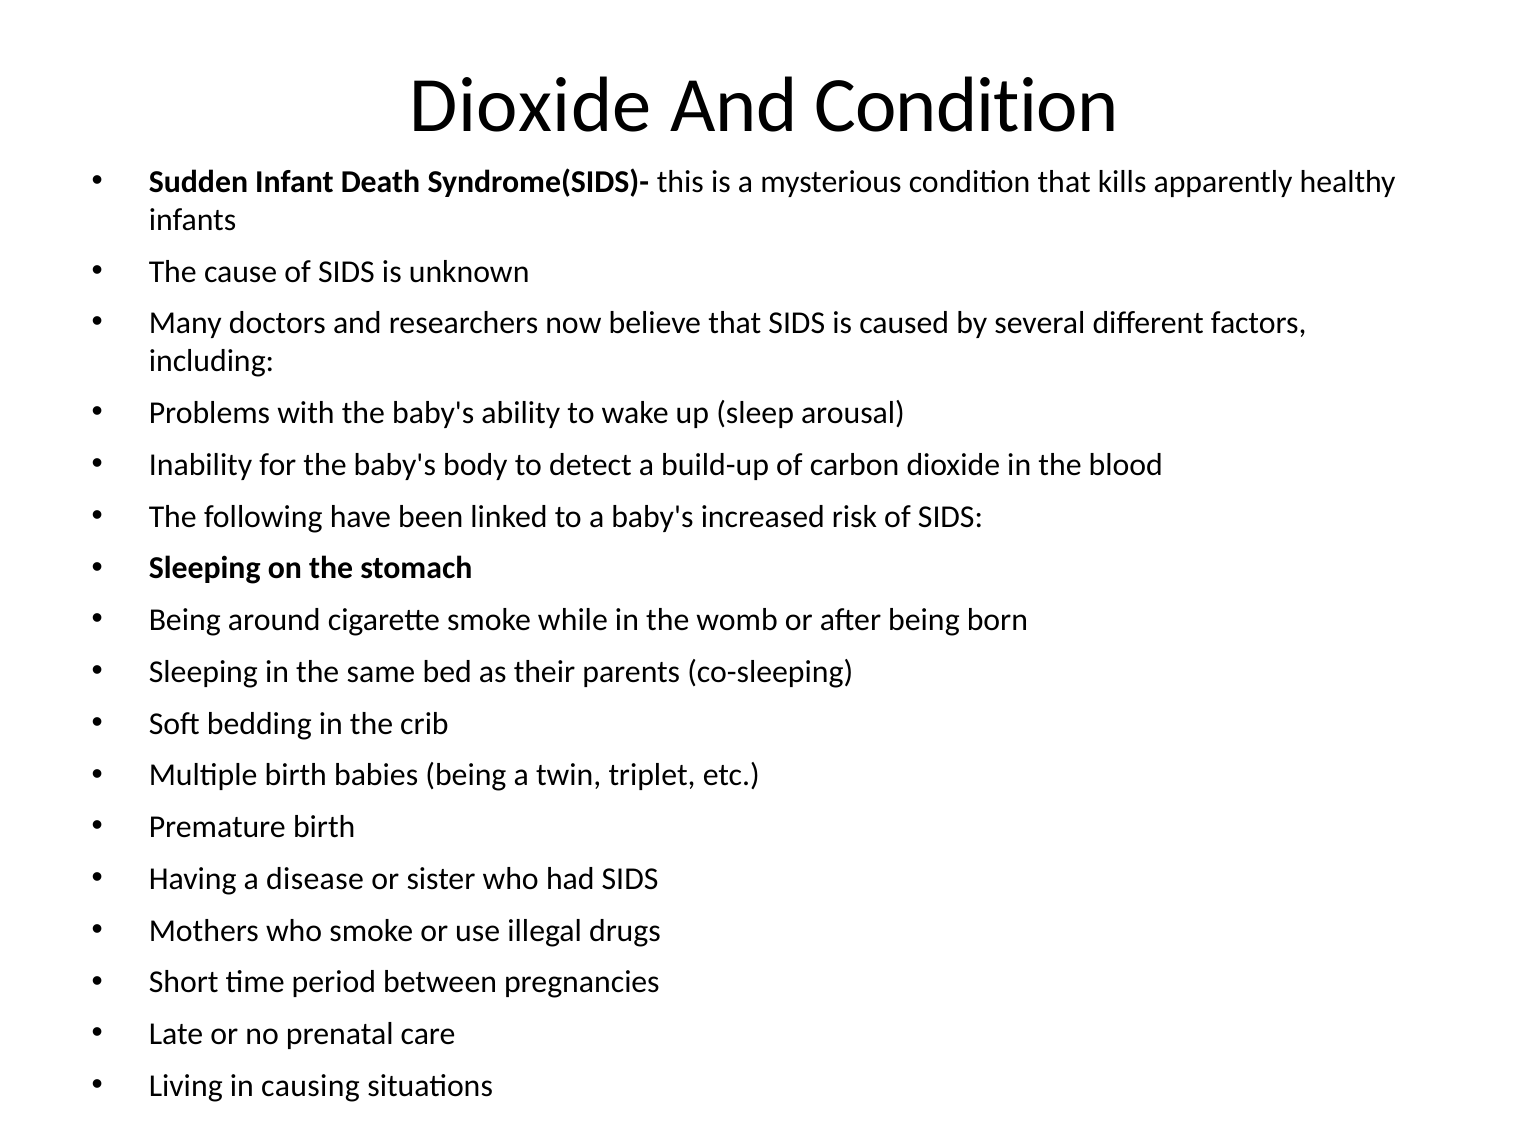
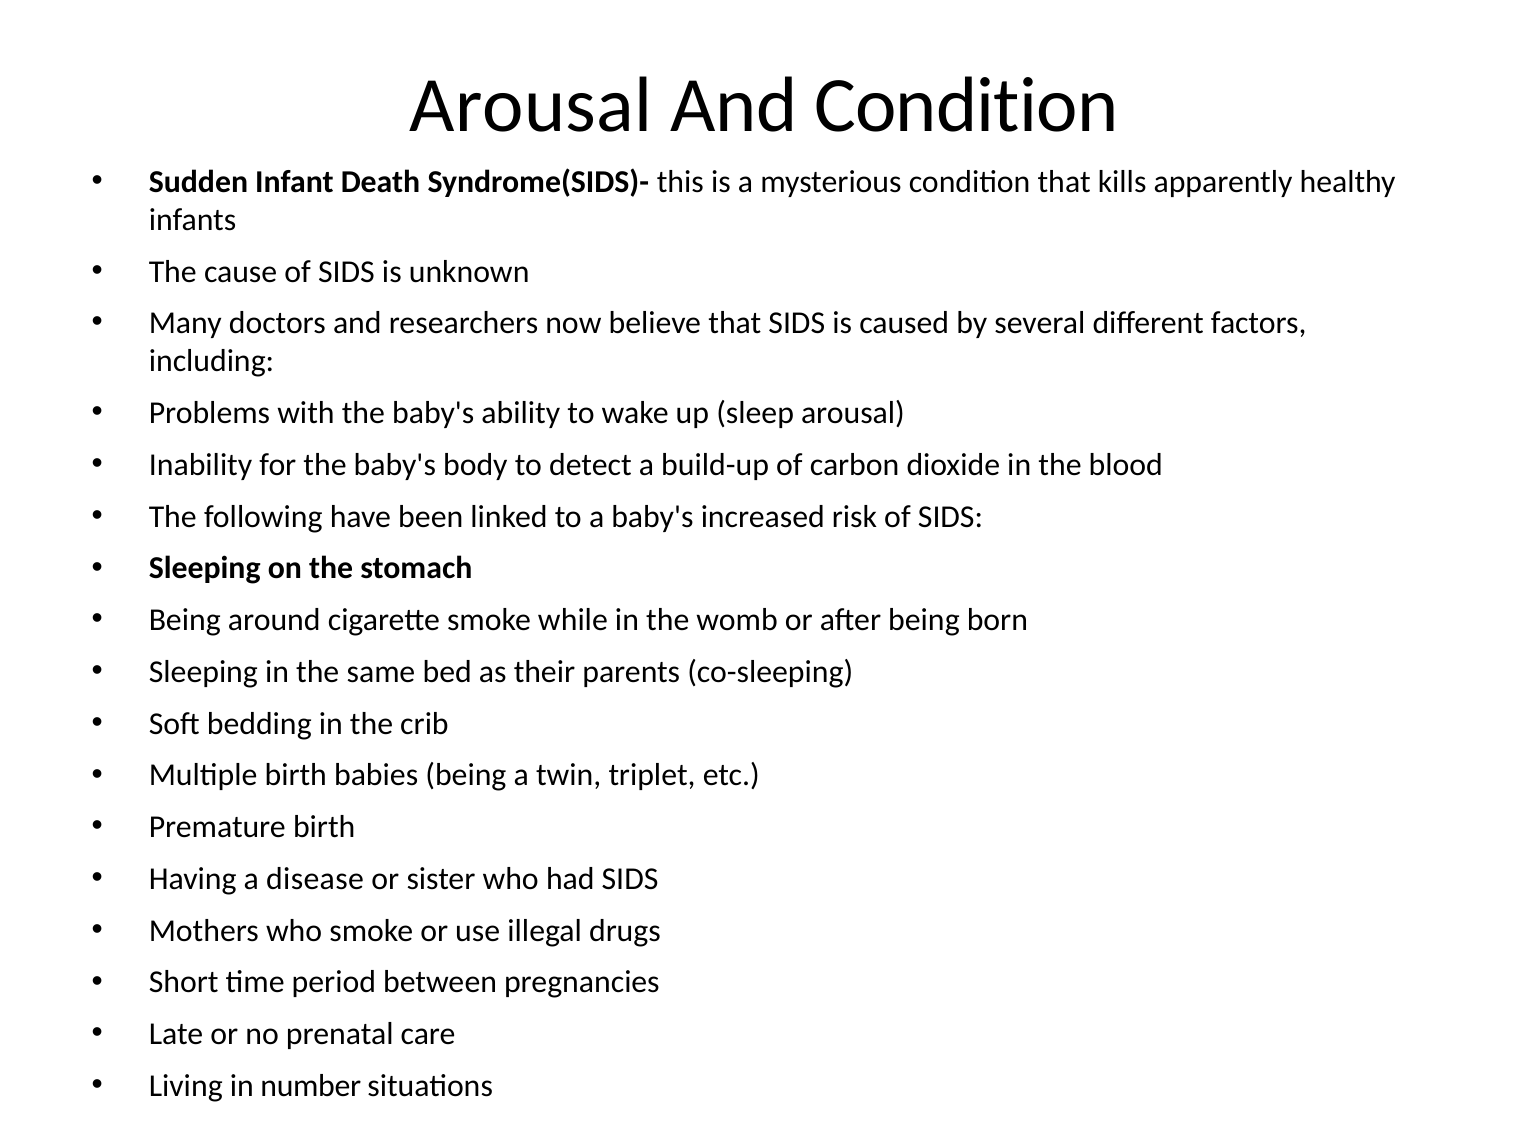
Dioxide: Dioxide -> Arousal (531, 106)
causing: causing -> number (311, 1086)
